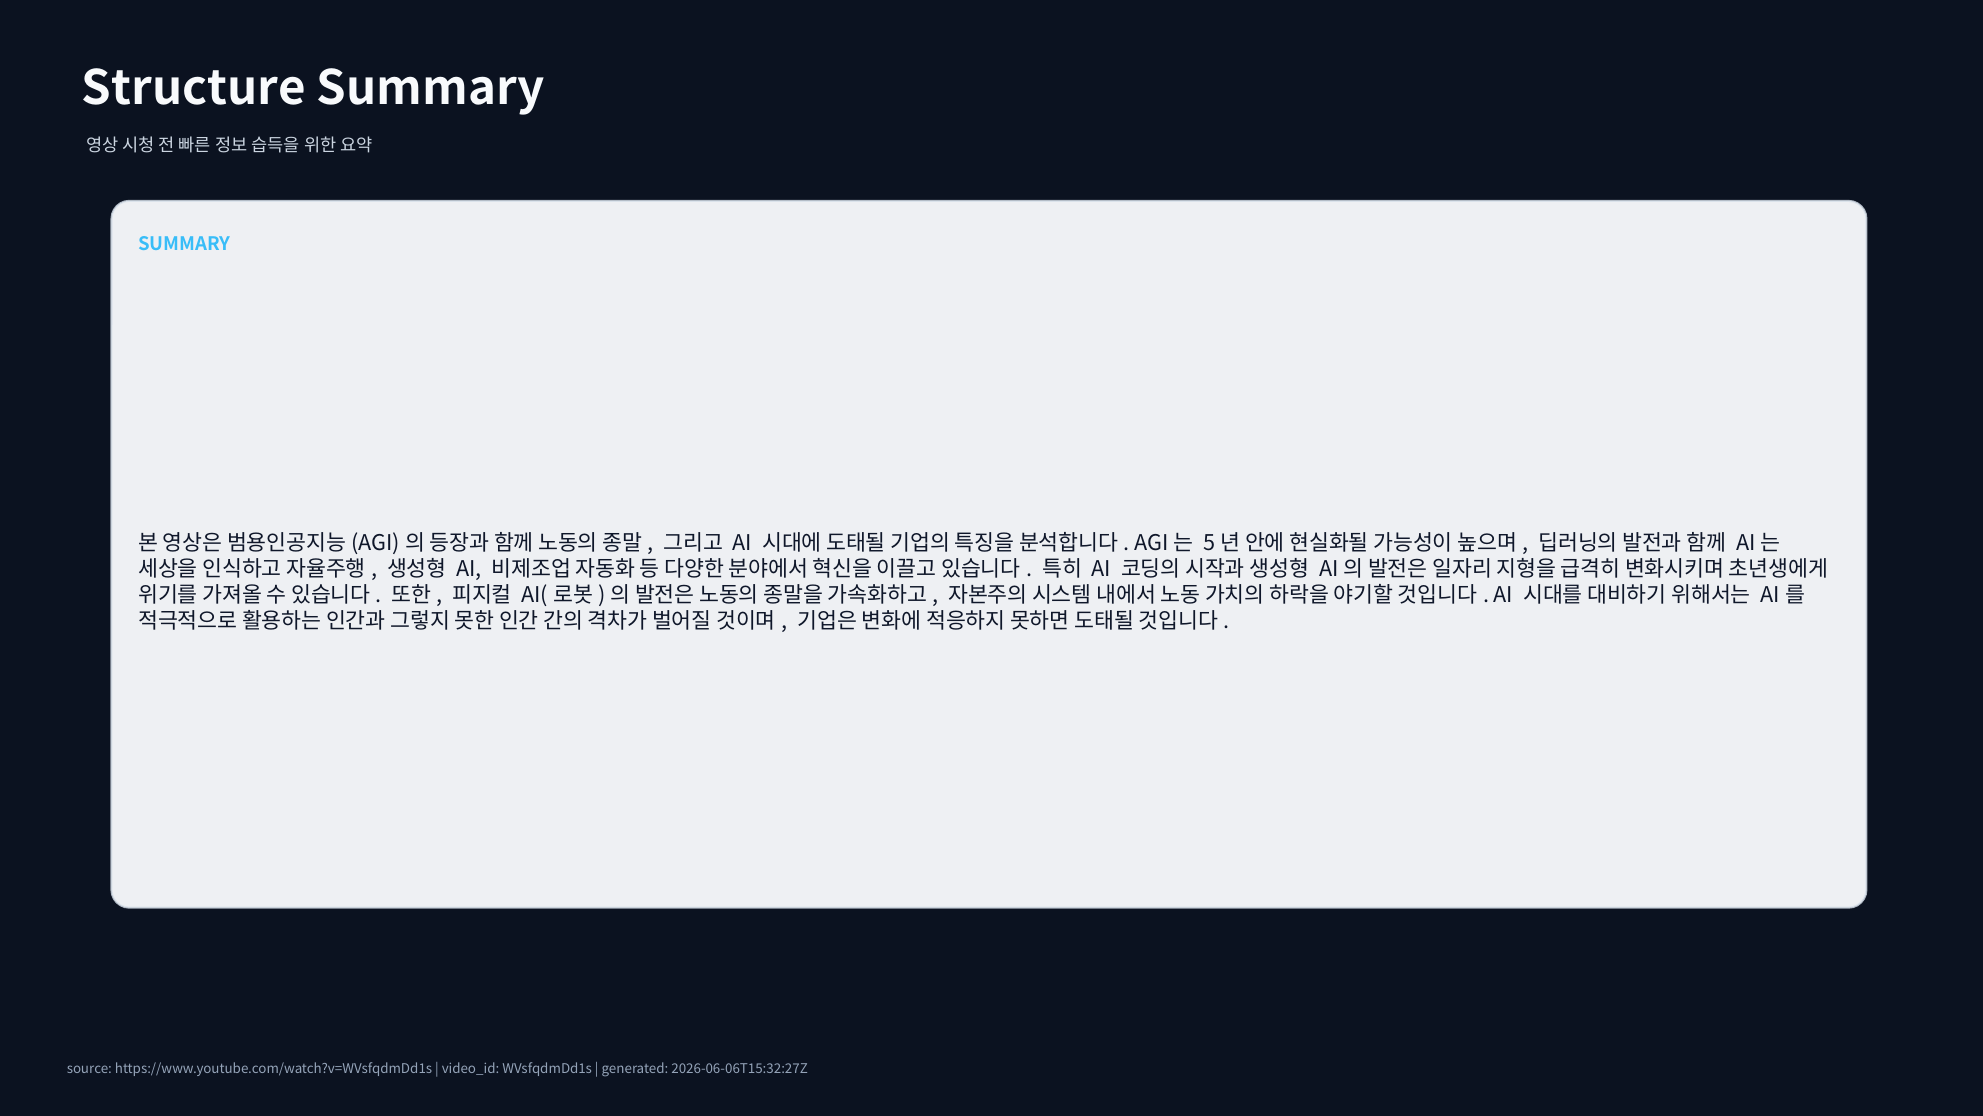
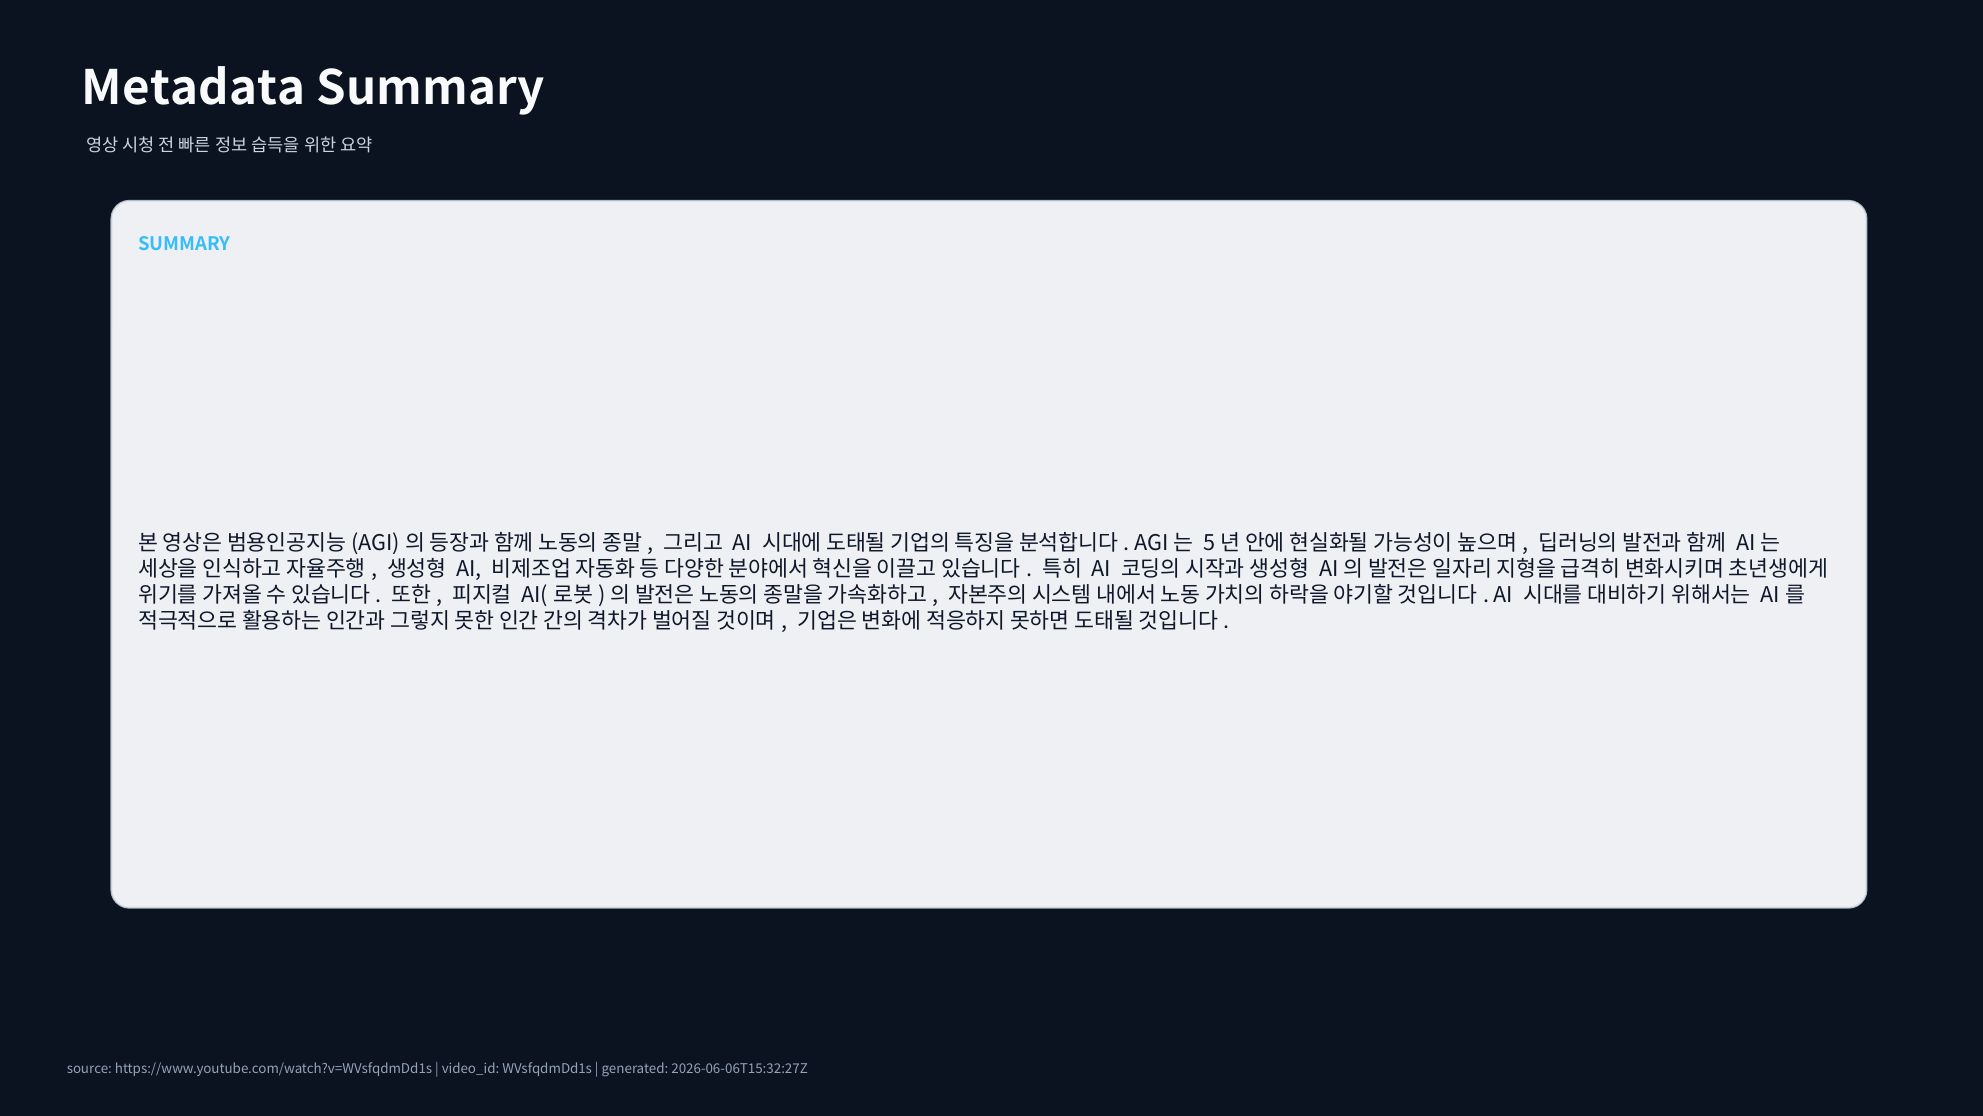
Structure: Structure -> Metadata (194, 89)
